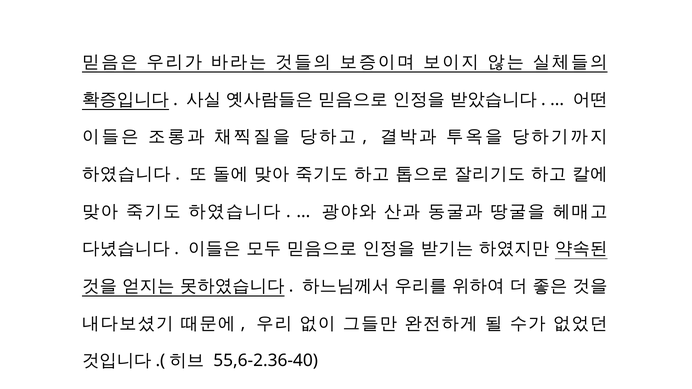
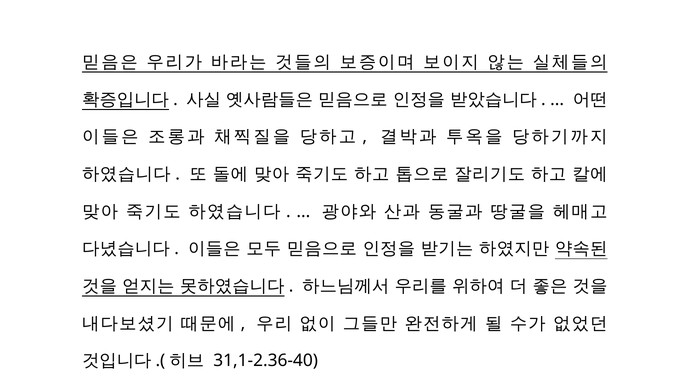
55,6-2.36-40: 55,6-2.36-40 -> 31,1-2.36-40 (266, 361)
